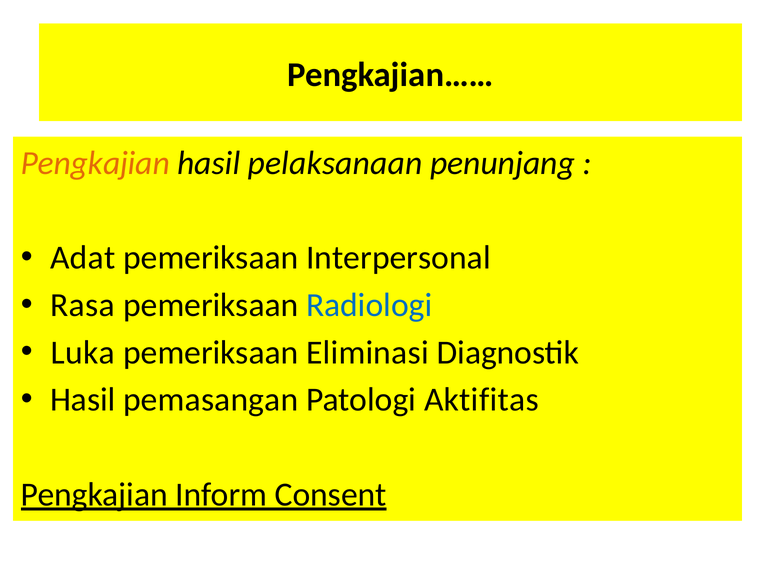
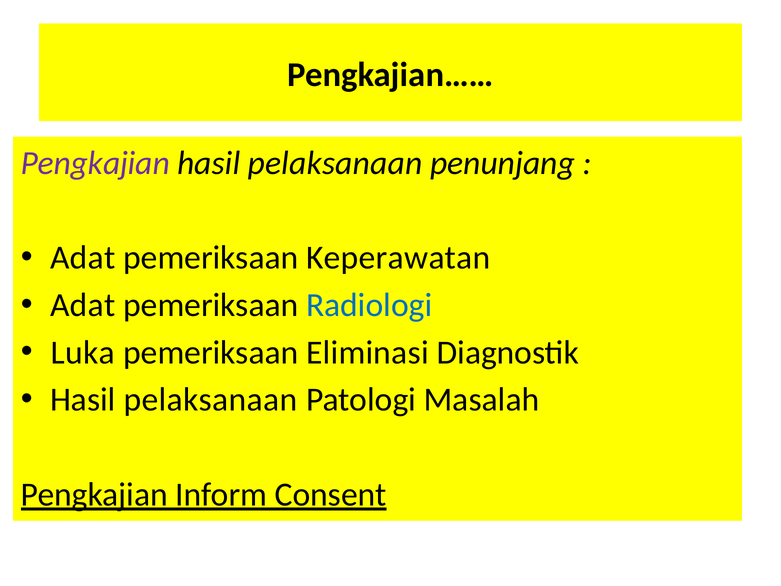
Pengkajian colour: orange -> purple (95, 163)
Interpersonal: Interpersonal -> Keperawatan (398, 258)
Rasa: Rasa -> Adat (83, 305)
pemasangan: pemasangan -> pelaksanaan (211, 400)
Aktifitas: Aktifitas -> Masalah (482, 400)
